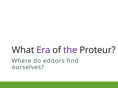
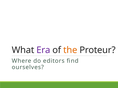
the colour: purple -> orange (70, 50)
